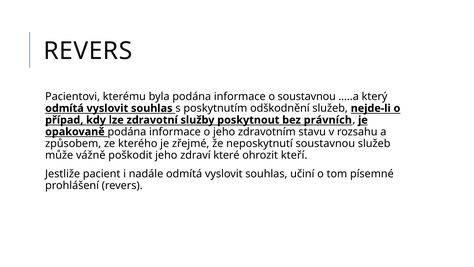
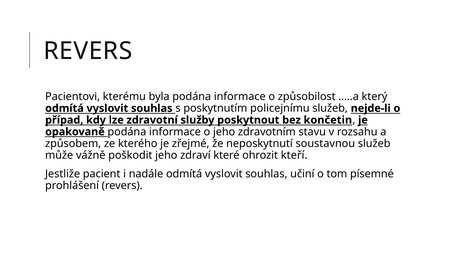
o soustavnou: soustavnou -> způsobilost (307, 96)
odškodnění: odškodnění -> policejnímu (280, 108)
právních: právních -> končetin (328, 120)
